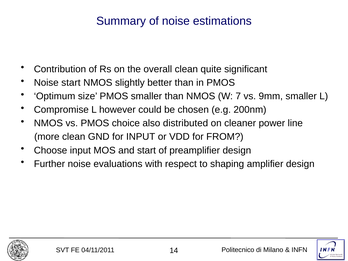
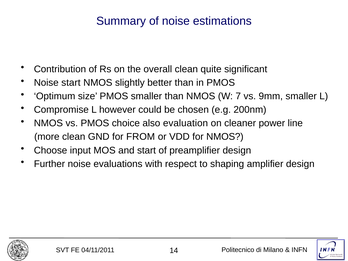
distributed: distributed -> evaluation (186, 123)
for INPUT: INPUT -> FROM (141, 137)
for FROM: FROM -> NMOS (225, 137)
